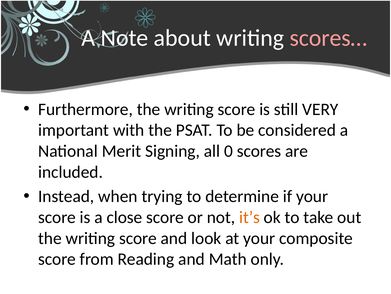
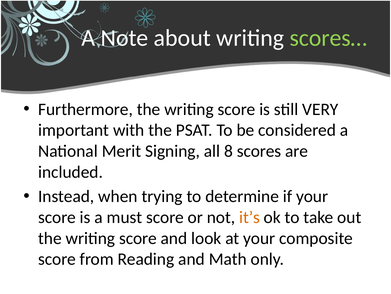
scores… colour: pink -> light green (328, 38)
0: 0 -> 8 (228, 151)
close: close -> must (124, 217)
